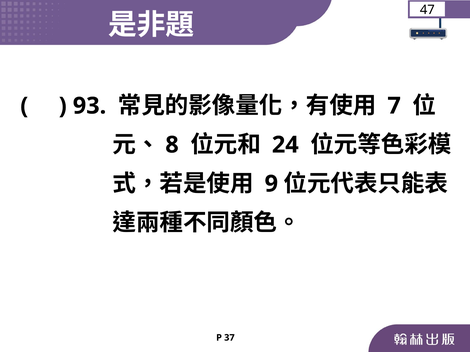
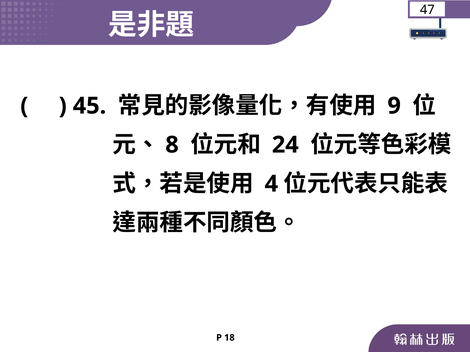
93: 93 -> 45 (90, 106)
7: 7 -> 9 (394, 106)
9: 9 -> 4 (271, 184)
37: 37 -> 18 (229, 338)
